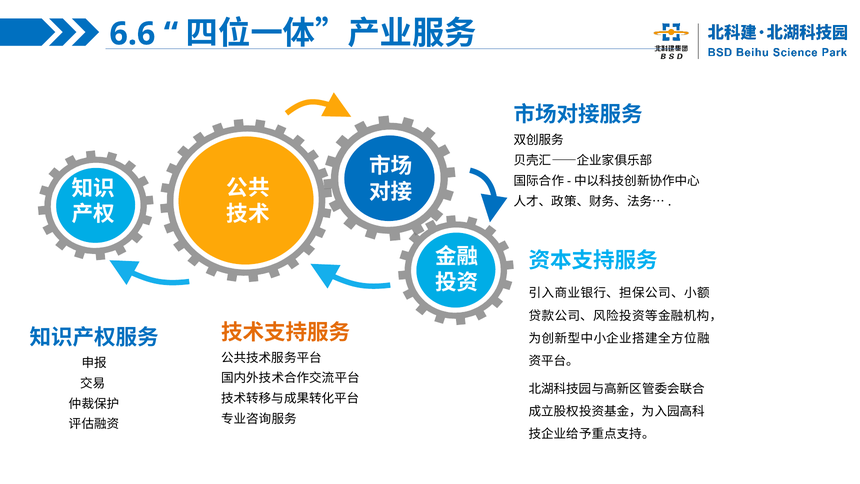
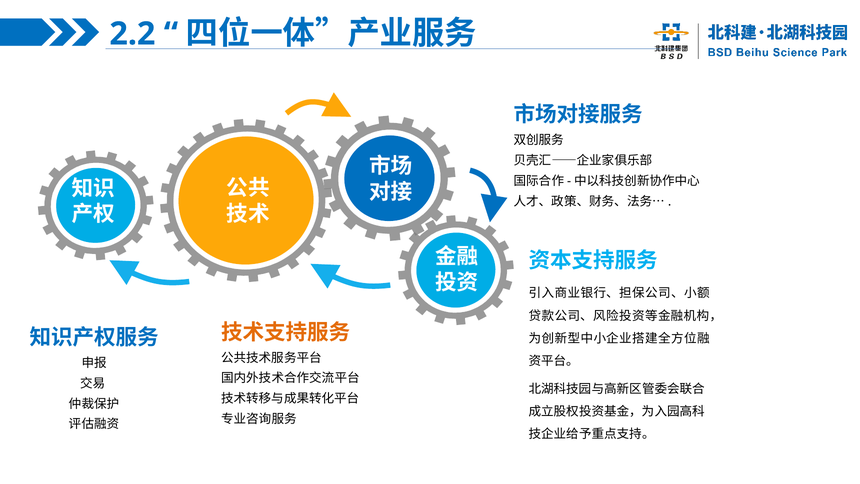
6.6: 6.6 -> 2.2 (132, 34)
